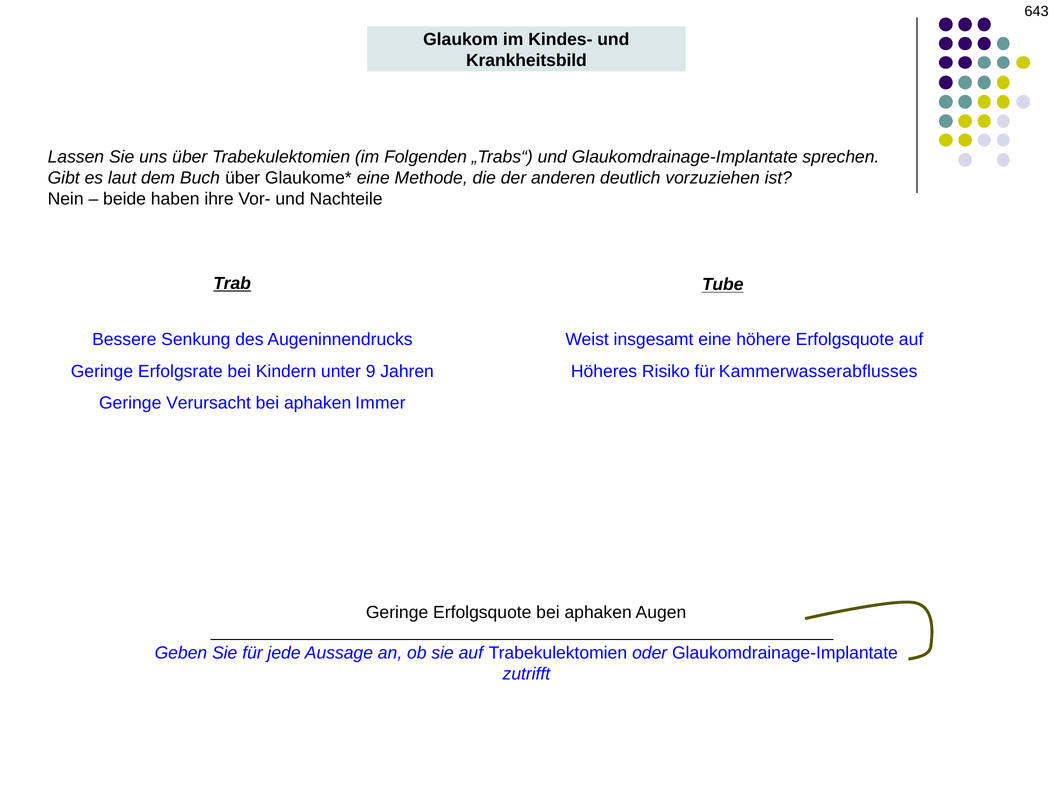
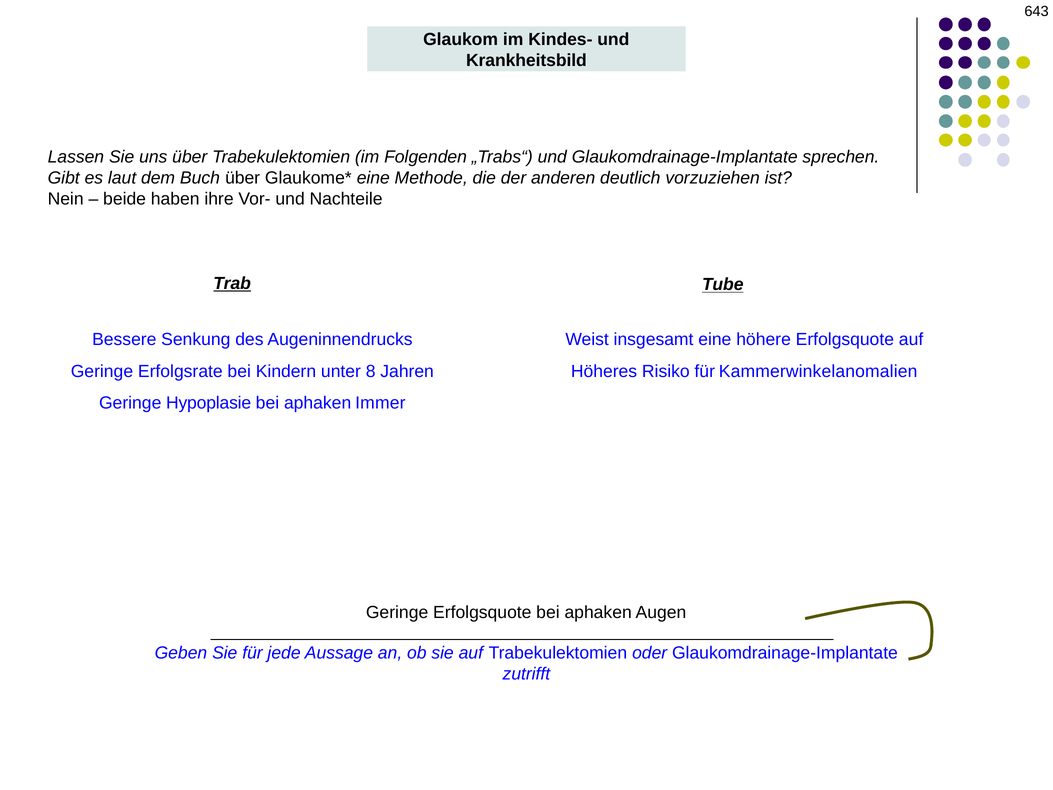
9: 9 -> 8 (371, 371)
Kammerwasserabflusses: Kammerwasserabflusses -> Kammerwinkelanomalien (818, 371)
Verursacht: Verursacht -> Hypoplasie (209, 403)
